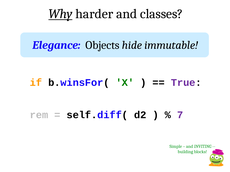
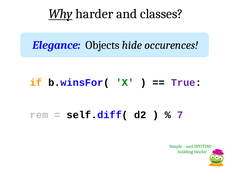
immutable: immutable -> occurences (171, 45)
